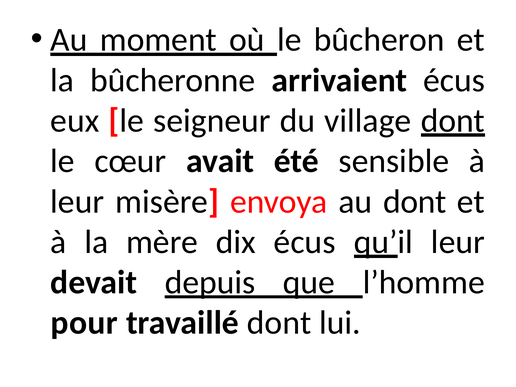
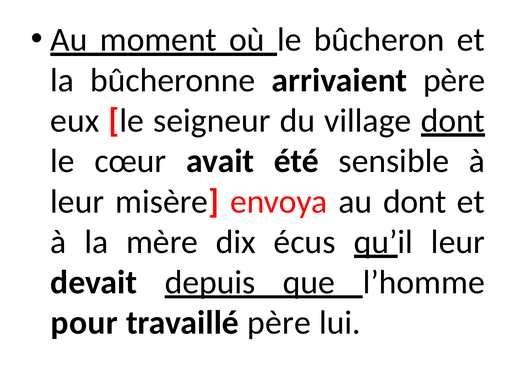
arrivaient écus: écus -> père (454, 80)
travaillé dont: dont -> père (279, 323)
